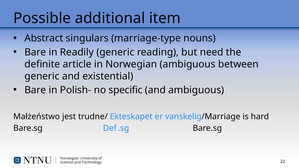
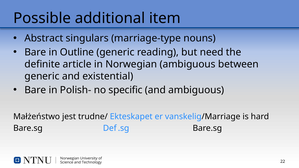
Readily: Readily -> Outline (77, 52)
